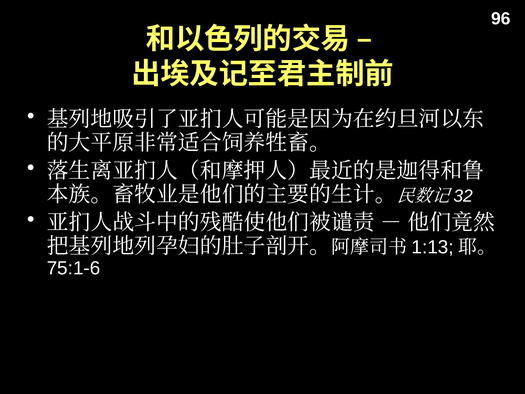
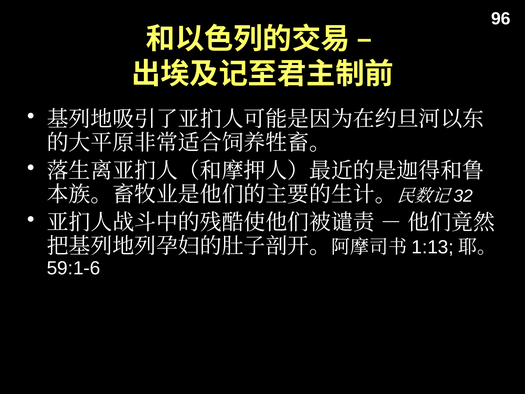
75:1-6: 75:1-6 -> 59:1-6 (74, 268)
